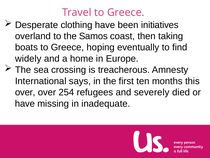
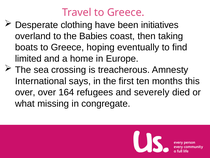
Samos: Samos -> Babies (93, 36)
widely: widely -> limited (28, 58)
254: 254 -> 164 (66, 92)
have: have -> what (25, 103)
inadequate: inadequate -> congregate (106, 103)
